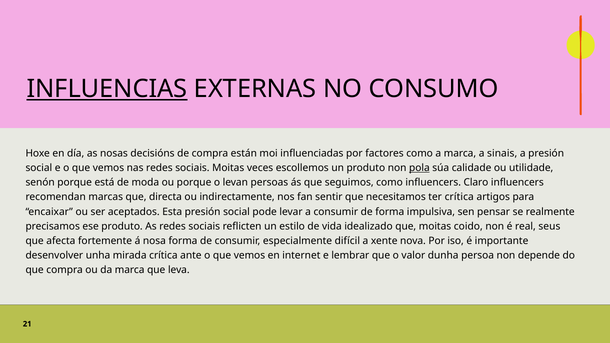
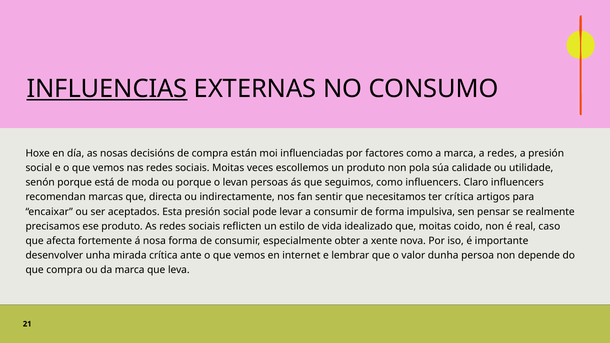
a sinais: sinais -> redes (502, 153)
pola underline: present -> none (419, 168)
seus: seus -> caso (549, 226)
difícil: difícil -> obter (347, 241)
